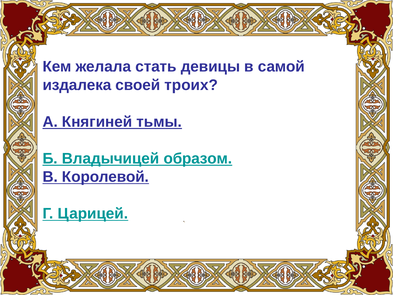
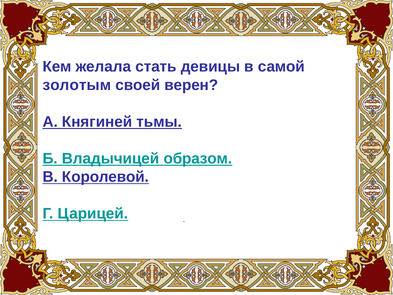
издалека: издалека -> золотым (77, 85)
троих: троих -> верен (191, 85)
